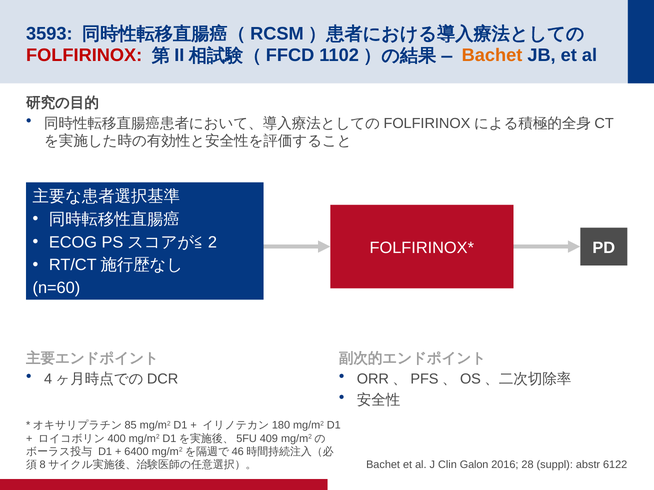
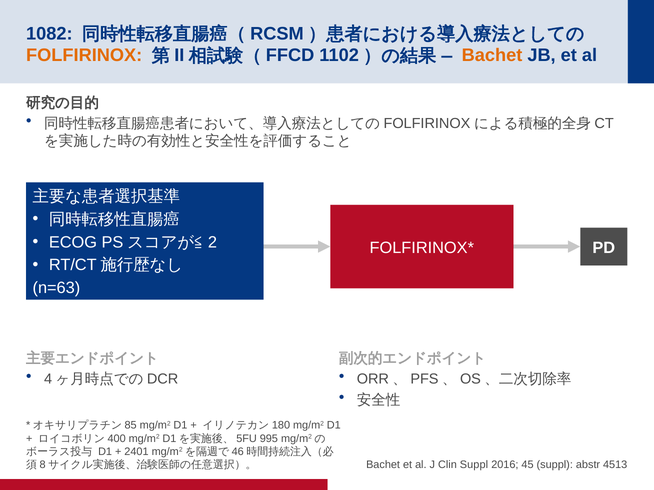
3593: 3593 -> 1082 (49, 34)
FOLFIRINOX colour: red -> orange (84, 56)
n=60: n=60 -> n=63 (56, 288)
409: 409 -> 995 (269, 439)
6400: 6400 -> 2401 (136, 452)
Clin Galon: Galon -> Suppl (474, 465)
28: 28 -> 45 (528, 465)
6122: 6122 -> 4513 (615, 465)
